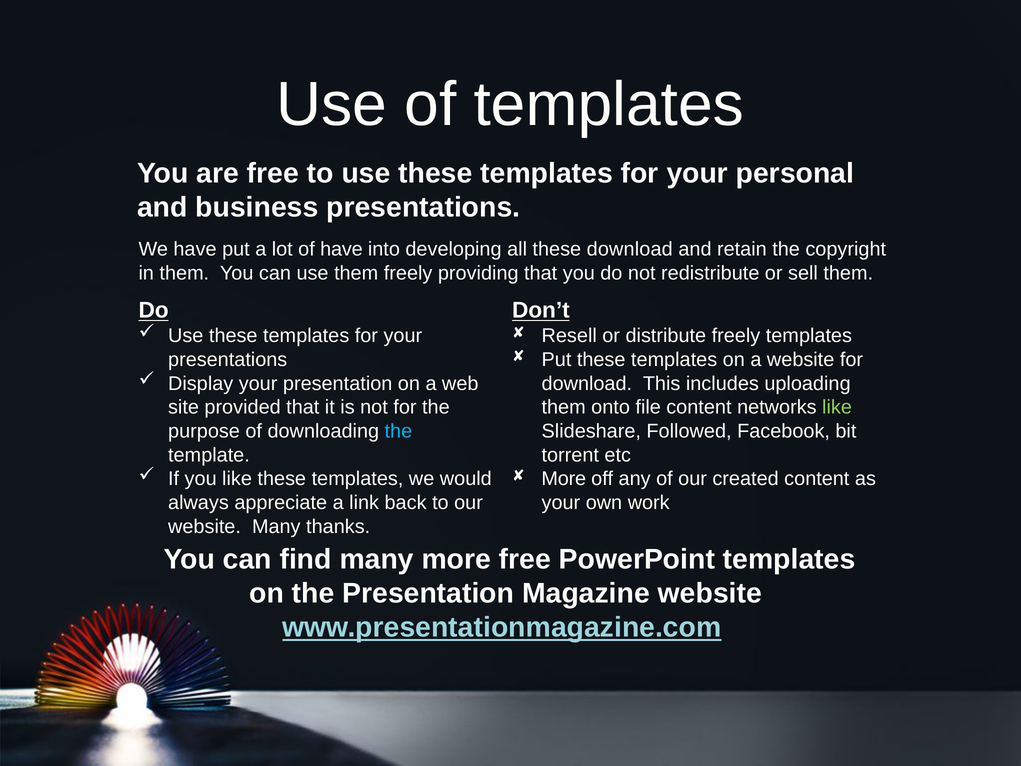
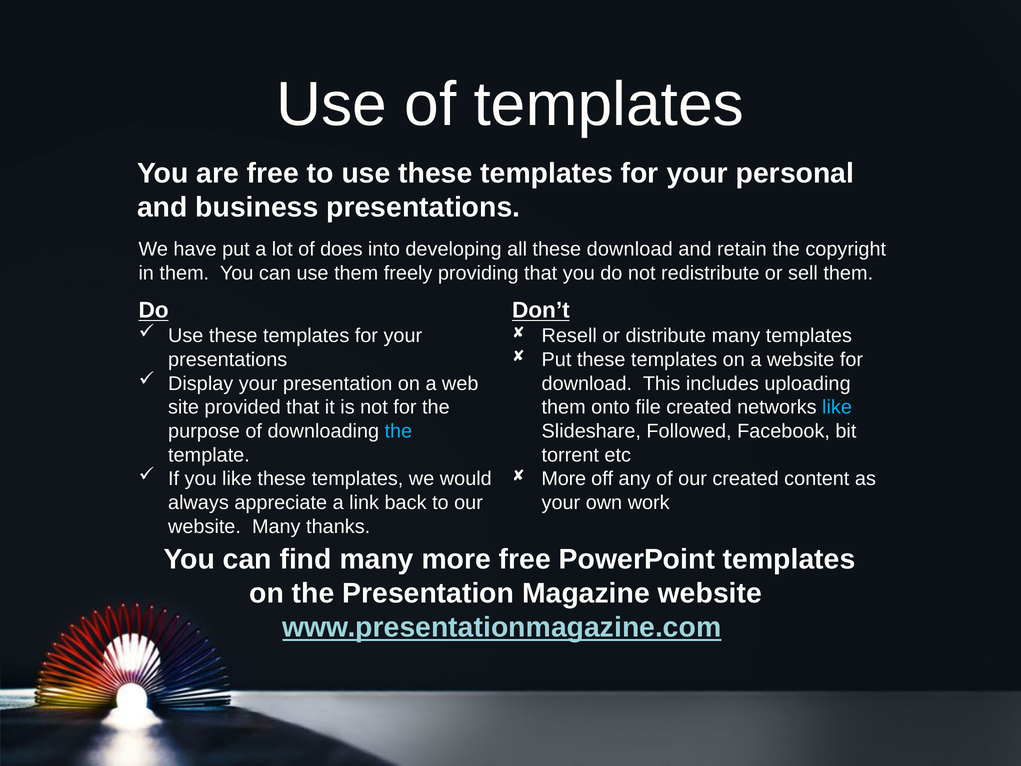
of have: have -> does (341, 249)
distribute freely: freely -> many (736, 336)
file content: content -> created (699, 407)
like colour: light green -> light blue (837, 407)
